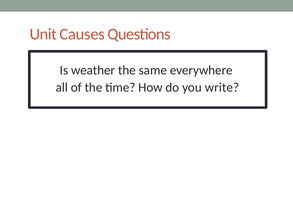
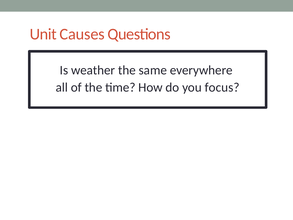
write: write -> focus (222, 87)
